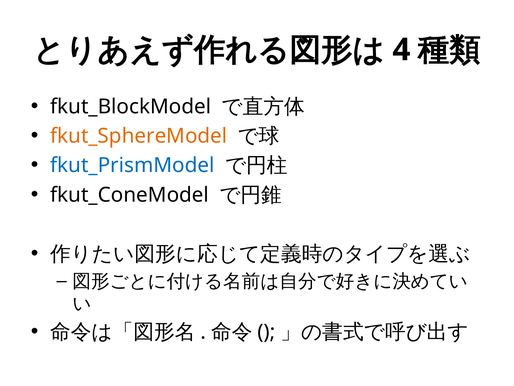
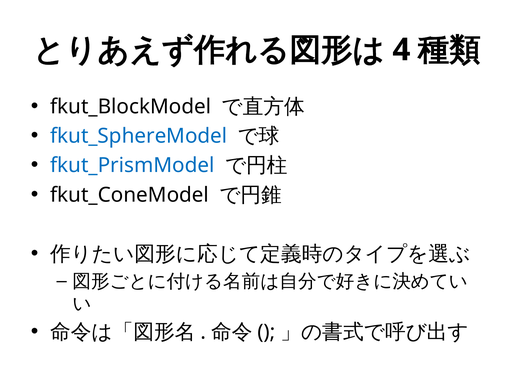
fkut_SphereModel colour: orange -> blue (139, 136)
